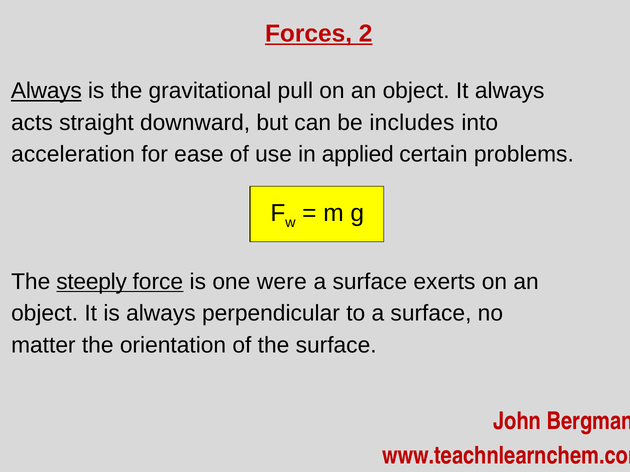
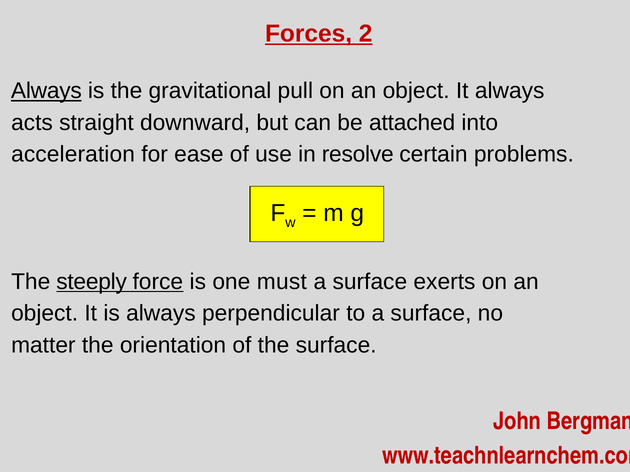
includes: includes -> attached (412, 123)
applied: applied -> resolve (358, 155)
were: were -> must (282, 282)
